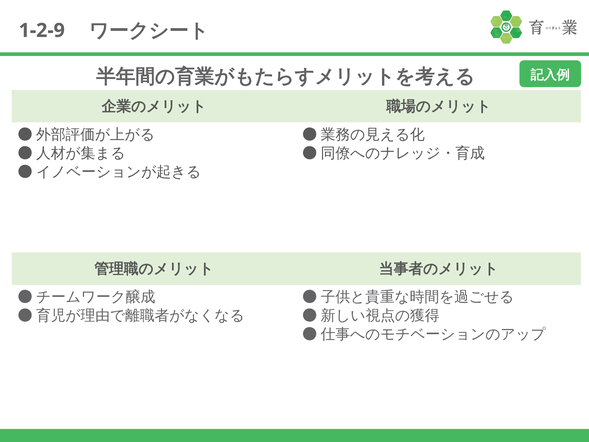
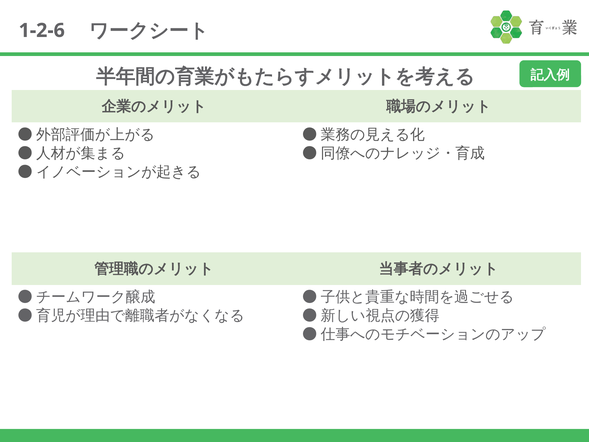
1-2-9: 1-2-9 -> 1-2-6 (42, 30)
